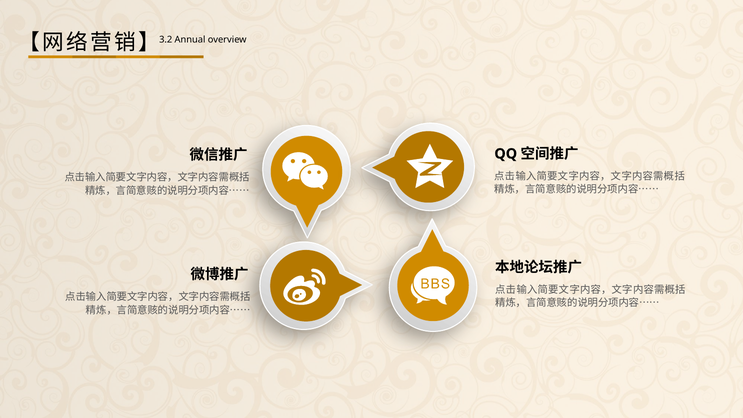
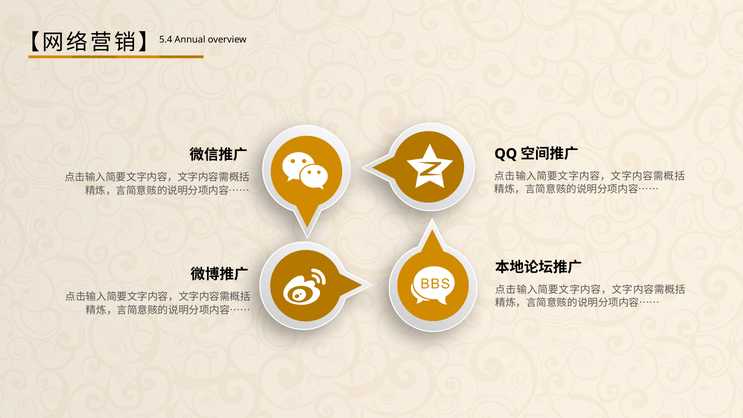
3.2: 3.2 -> 5.4 (166, 40)
